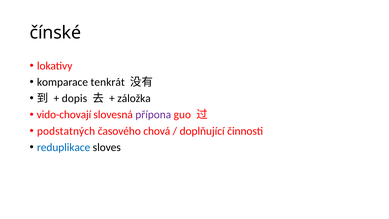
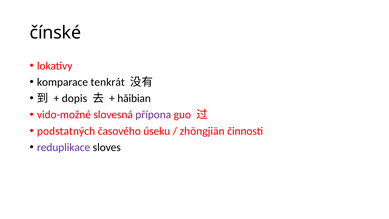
záložka: záložka -> hǎibian (134, 98)
vido-chovají: vido-chovají -> vido-možné (64, 115)
chová: chová -> úseku (157, 131)
doplňující: doplňující -> zhōngjiān (202, 131)
reduplikace colour: blue -> purple (64, 147)
